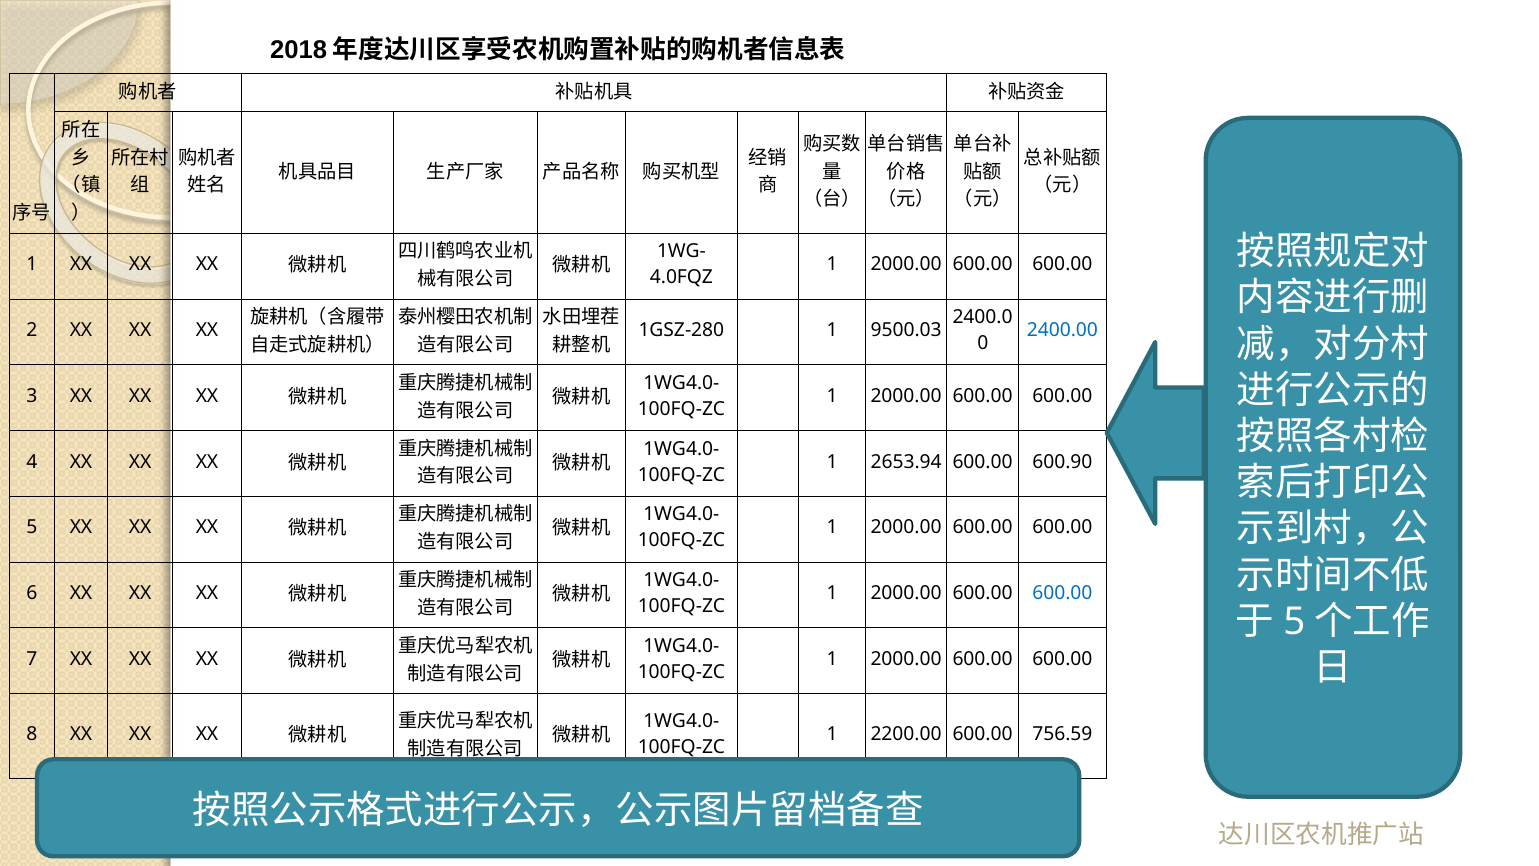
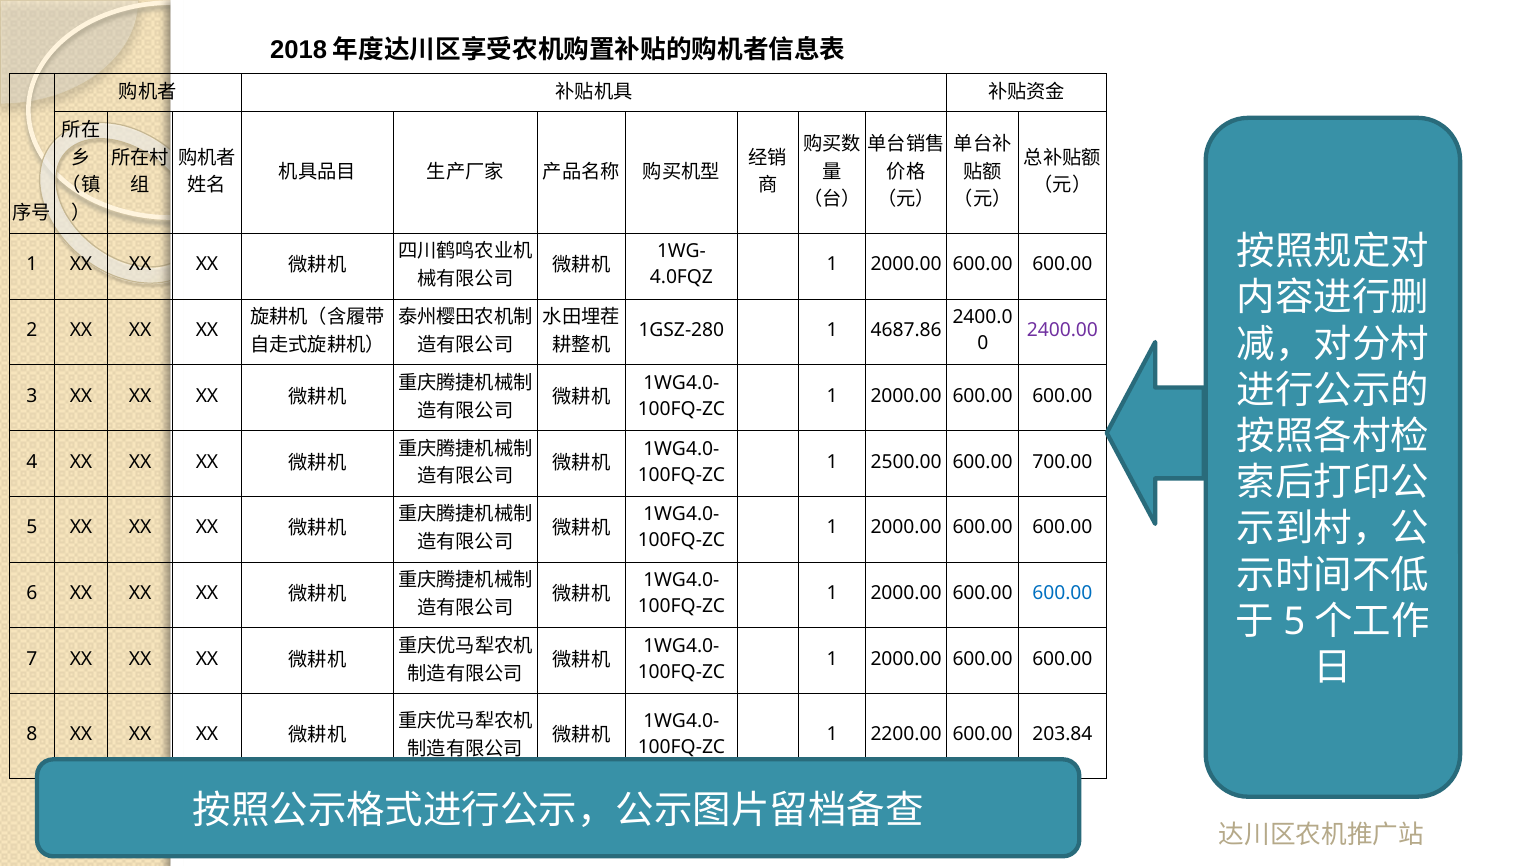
9500.03: 9500.03 -> 4687.86 (906, 330)
2400.00 colour: blue -> purple (1062, 330)
2653.94: 2653.94 -> 2500.00 (906, 462)
600.90: 600.90 -> 700.00 (1062, 462)
756.59: 756.59 -> 203.84 (1062, 734)
